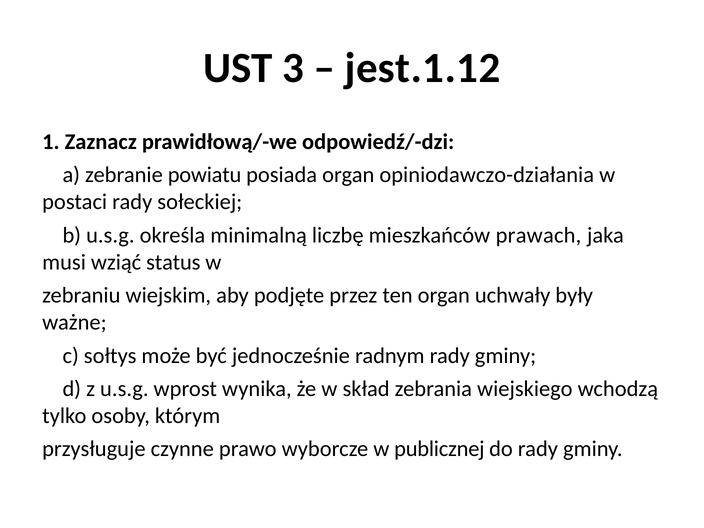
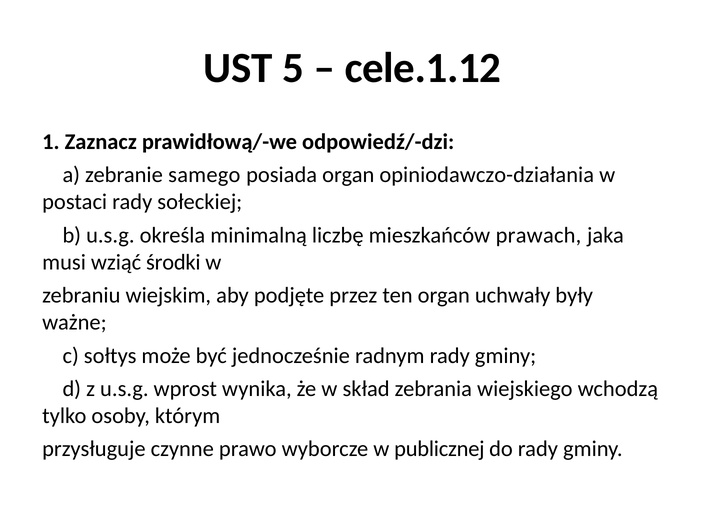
3: 3 -> 5 (293, 68)
jest.1.12: jest.1.12 -> cele.1.12 (423, 68)
powiatu: powiatu -> samego (204, 175)
status: status -> środki (173, 262)
